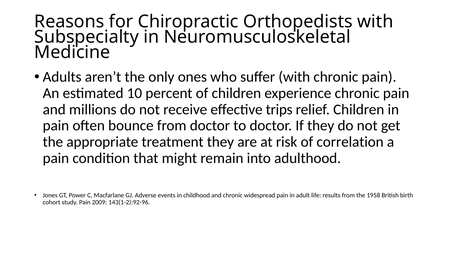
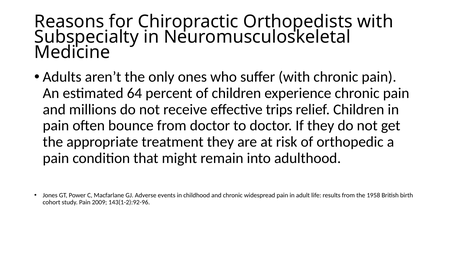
10: 10 -> 64 (134, 93)
correlation: correlation -> orthopedic (350, 142)
